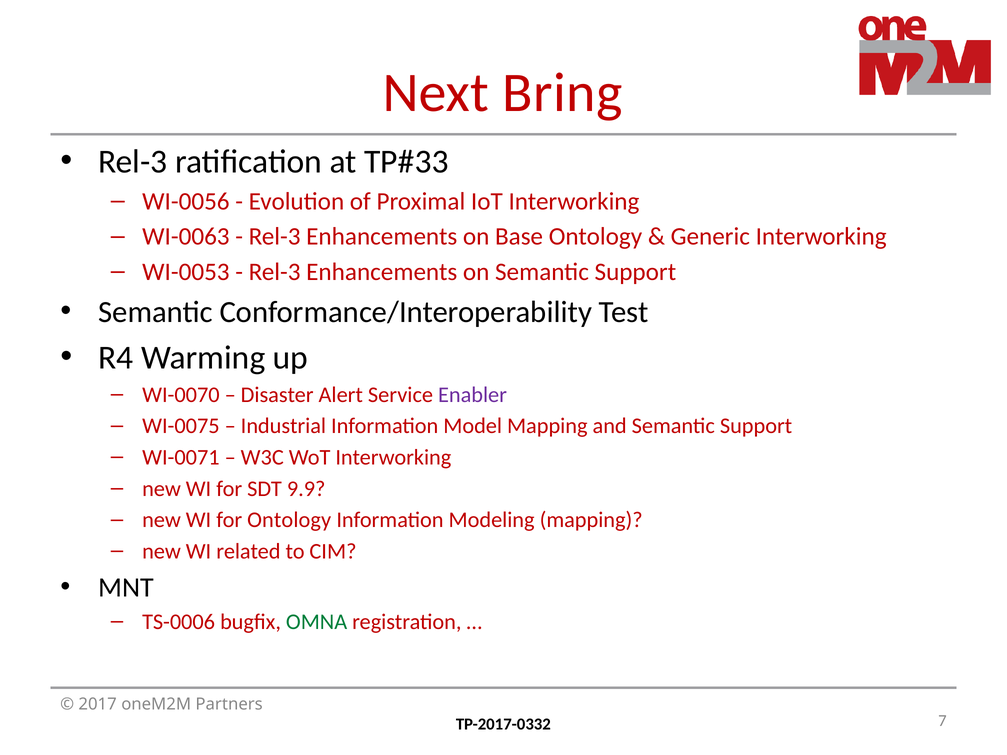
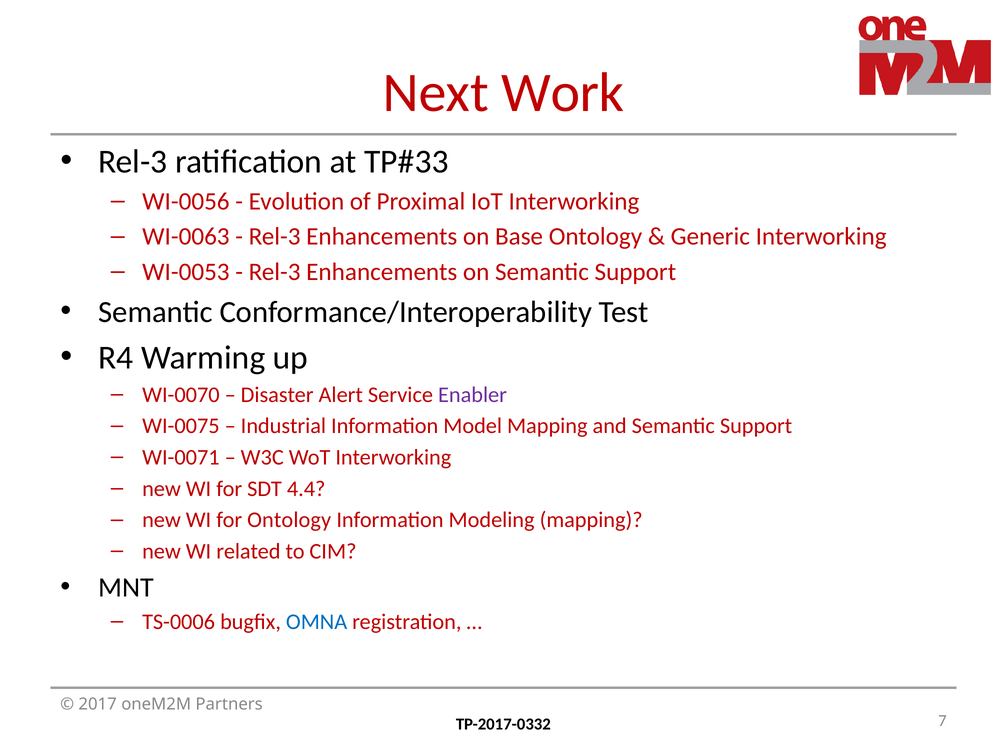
Bring: Bring -> Work (563, 93)
9.9: 9.9 -> 4.4 (306, 489)
OMNA colour: green -> blue (317, 622)
